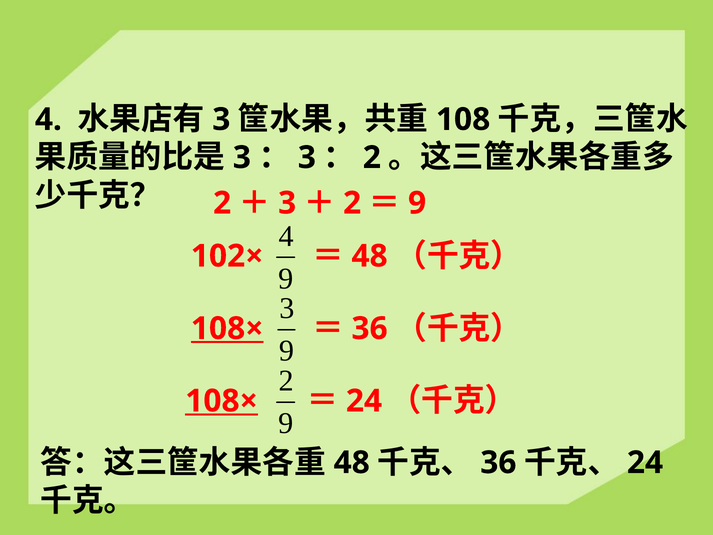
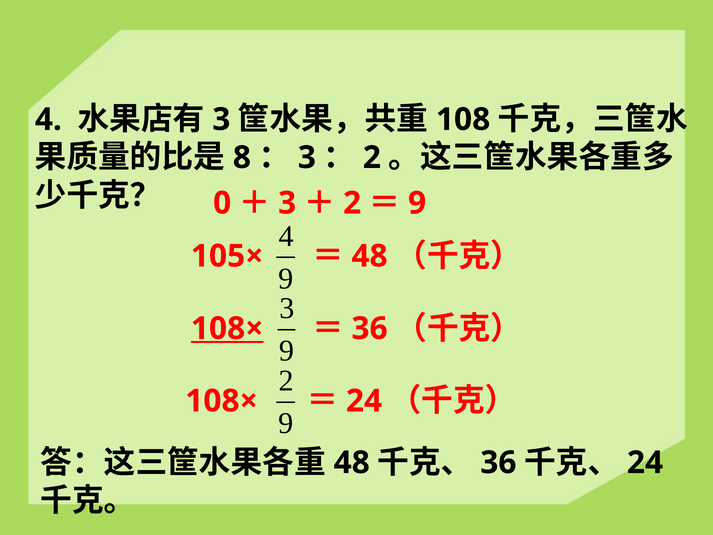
3: 3 -> 8 (242, 157)
2: 2 -> 0 (222, 203)
102×: 102× -> 105× (227, 256)
108× underline: present -> none (221, 401)
